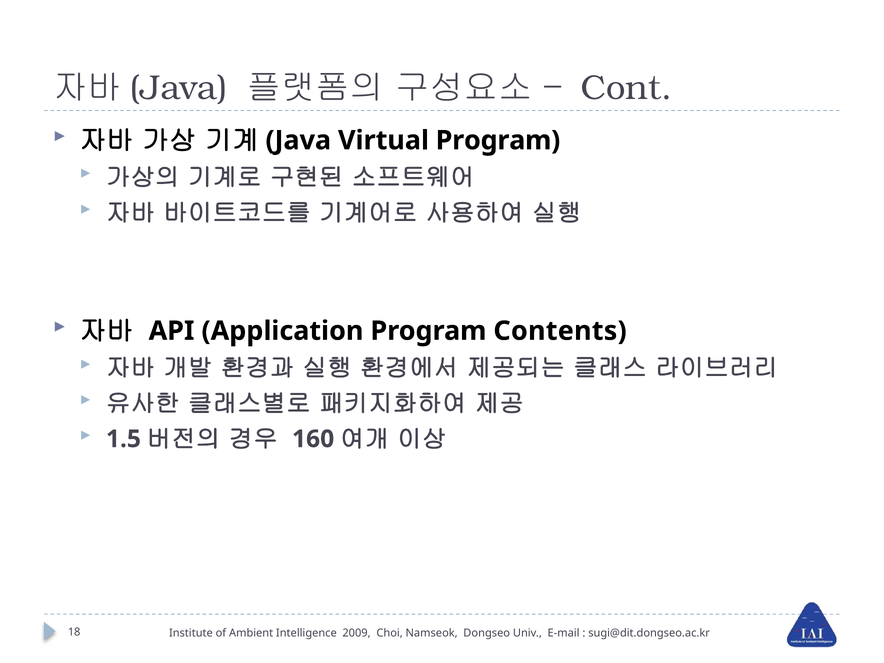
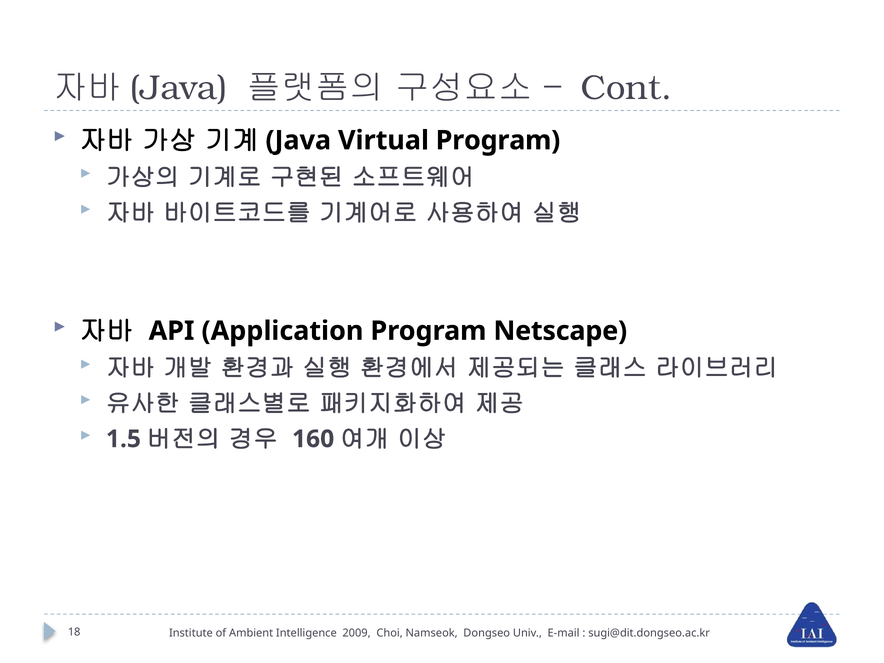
Contents: Contents -> Netscape (560, 331)
